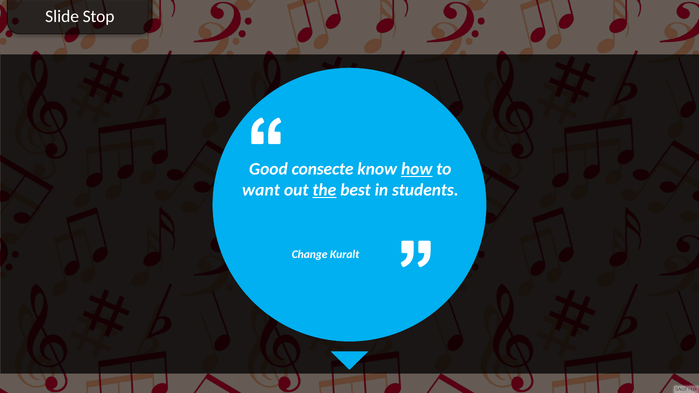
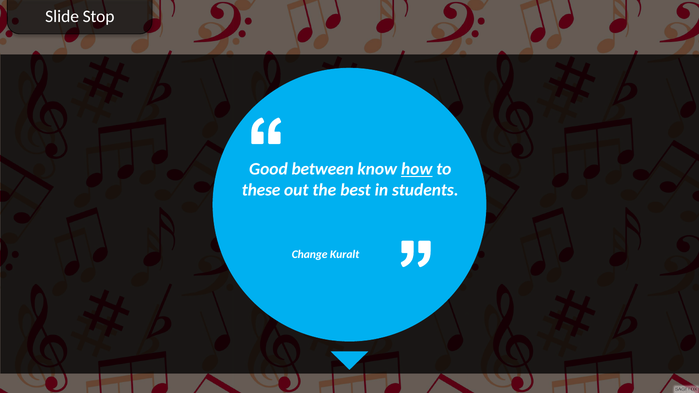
consecte: consecte -> between (323, 169)
want: want -> these (261, 190)
the underline: present -> none (324, 190)
